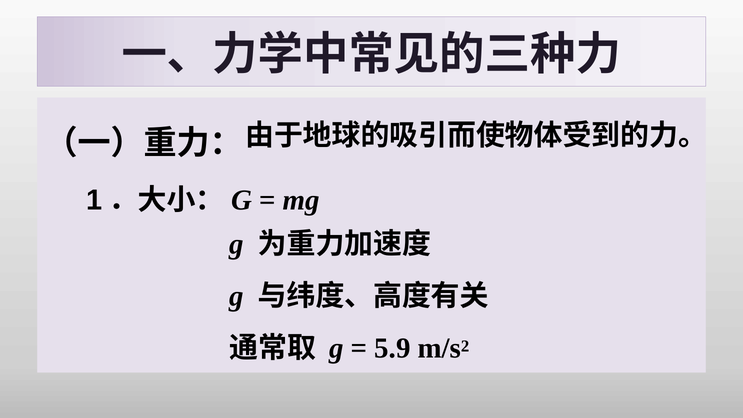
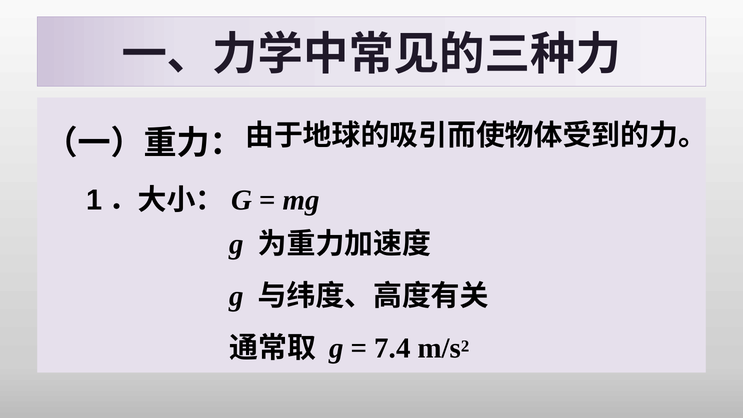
5.9: 5.9 -> 7.4 (393, 348)
